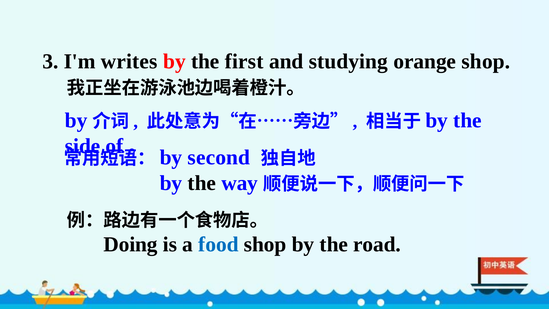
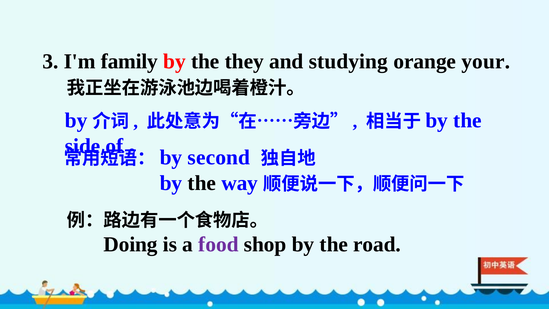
writes: writes -> family (129, 61)
first: first -> they (244, 61)
orange shop: shop -> your (486, 61)
food colour: blue -> purple (218, 245)
